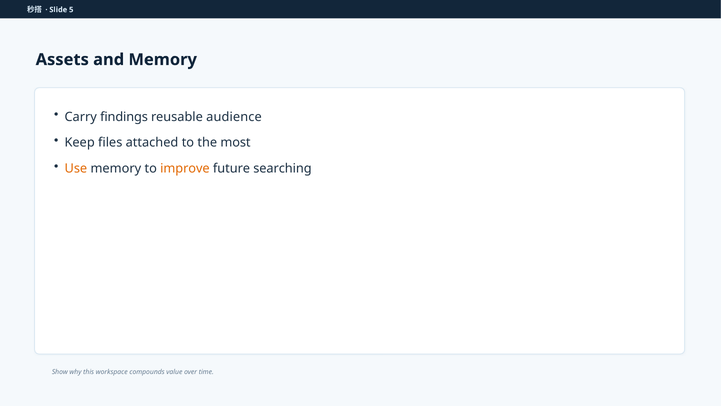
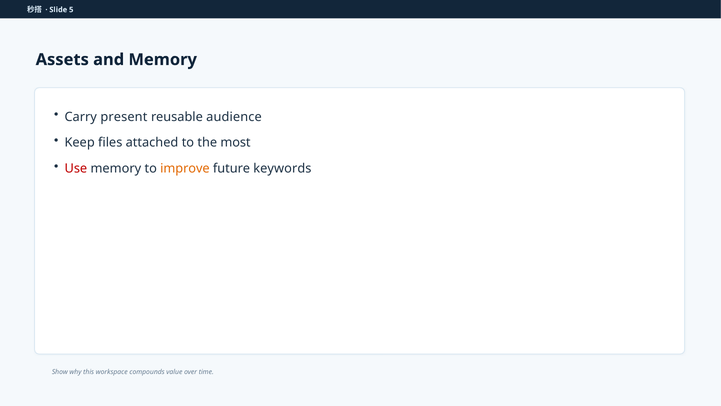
findings: findings -> present (124, 117)
Use colour: orange -> red (76, 168)
searching: searching -> keywords (282, 168)
